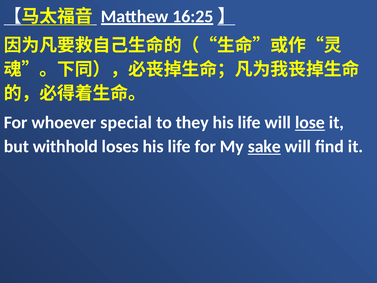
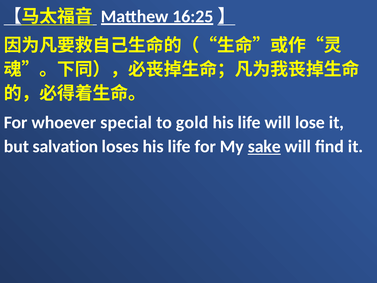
they: they -> gold (192, 122)
lose underline: present -> none (310, 122)
withhold: withhold -> salvation (65, 146)
